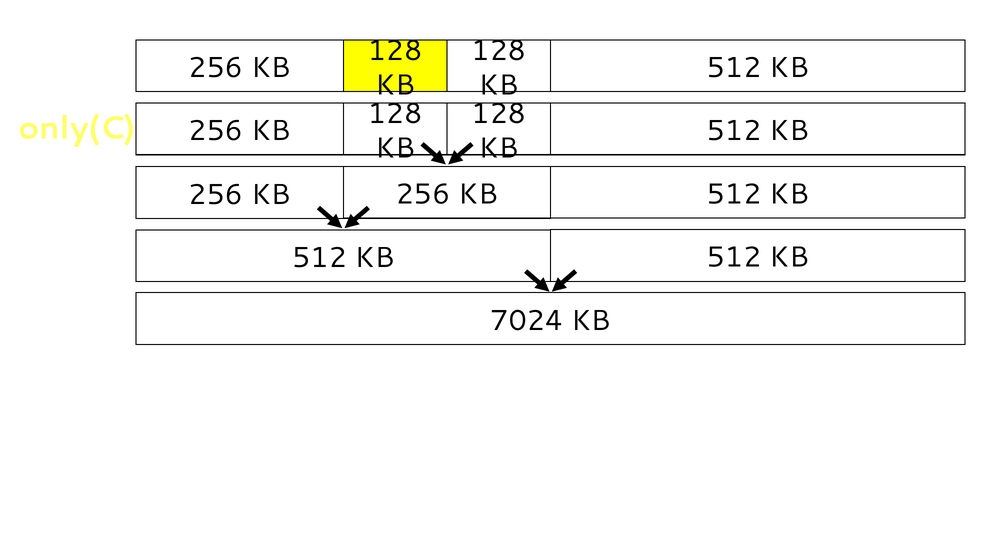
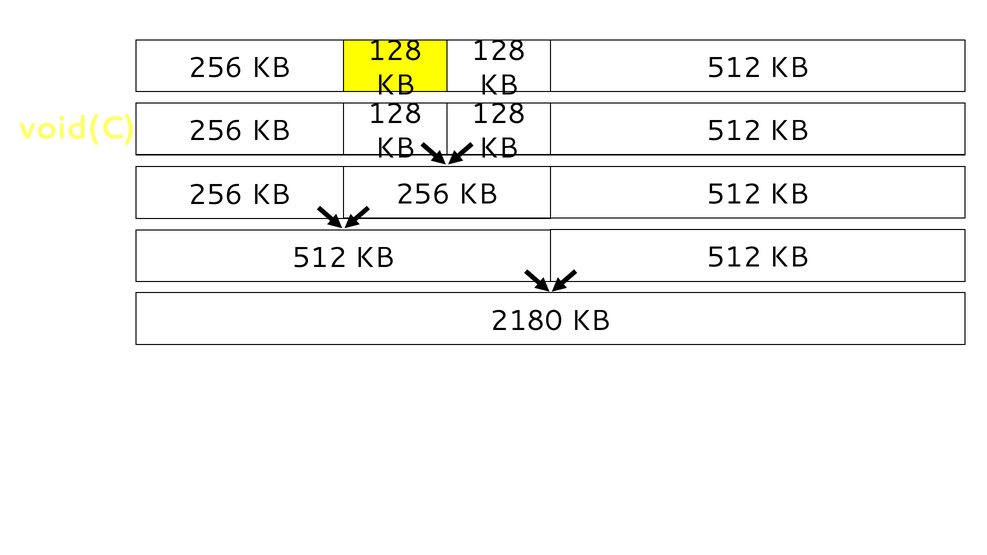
only(C: only(C -> void(C (77, 128)
7024: 7024 -> 2180 (527, 321)
